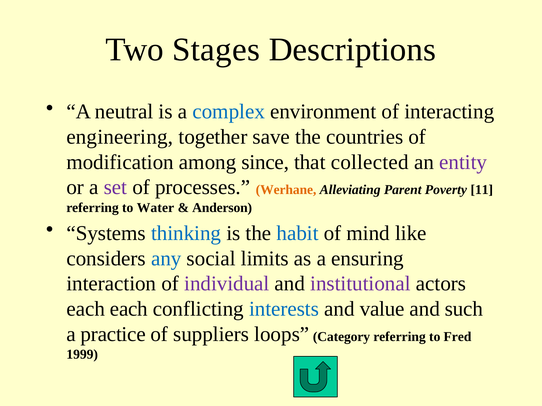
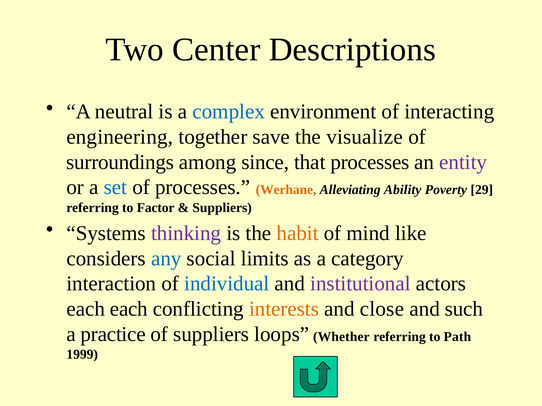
Stages: Stages -> Center (216, 50)
countries: countries -> visualize (365, 137)
modification: modification -> surroundings (120, 162)
that collected: collected -> processes (370, 162)
set colour: purple -> blue (115, 188)
Parent: Parent -> Ability (403, 190)
11: 11 -> 29 (482, 190)
Water: Water -> Factor (156, 208)
Anderson: Anderson -> Suppliers (222, 208)
thinking colour: blue -> purple (186, 233)
habit colour: blue -> orange (298, 233)
ensuring: ensuring -> category (368, 259)
individual colour: purple -> blue (227, 284)
interests colour: blue -> orange (284, 309)
value: value -> close (382, 309)
Category: Category -> Whether (341, 337)
Fred: Fred -> Path (457, 337)
